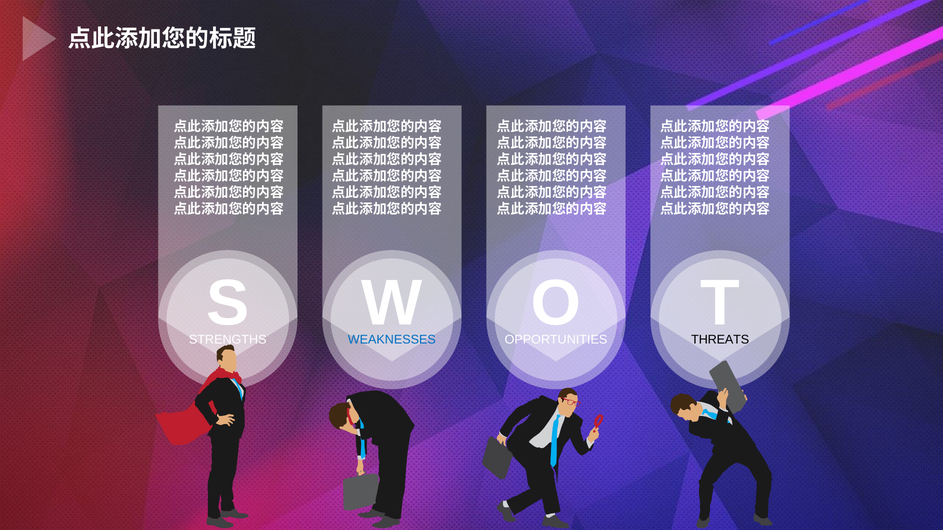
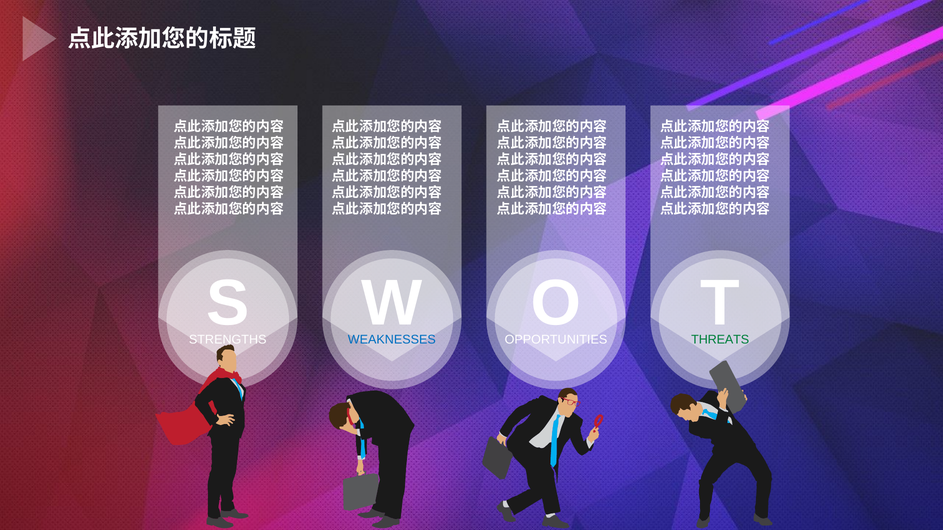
THREATS colour: black -> green (720, 340)
